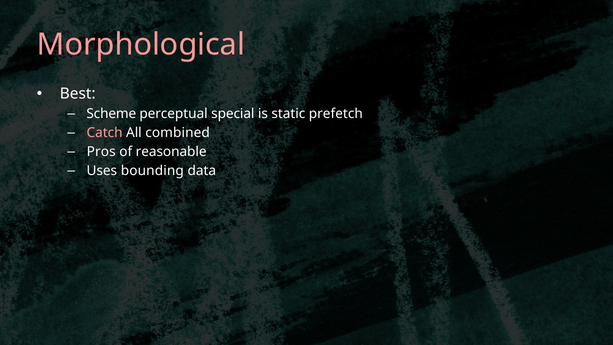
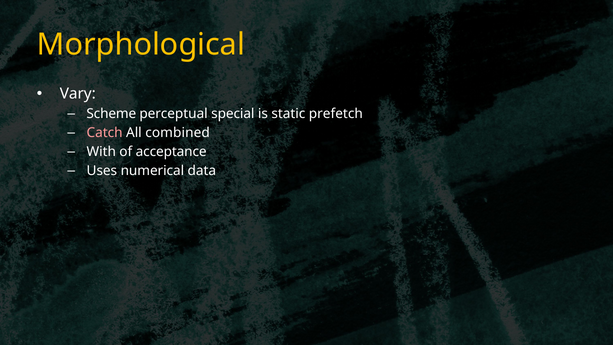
Morphological colour: pink -> yellow (141, 45)
Best: Best -> Vary (78, 94)
Pros: Pros -> With (101, 152)
reasonable: reasonable -> acceptance (171, 152)
bounding: bounding -> numerical (152, 171)
